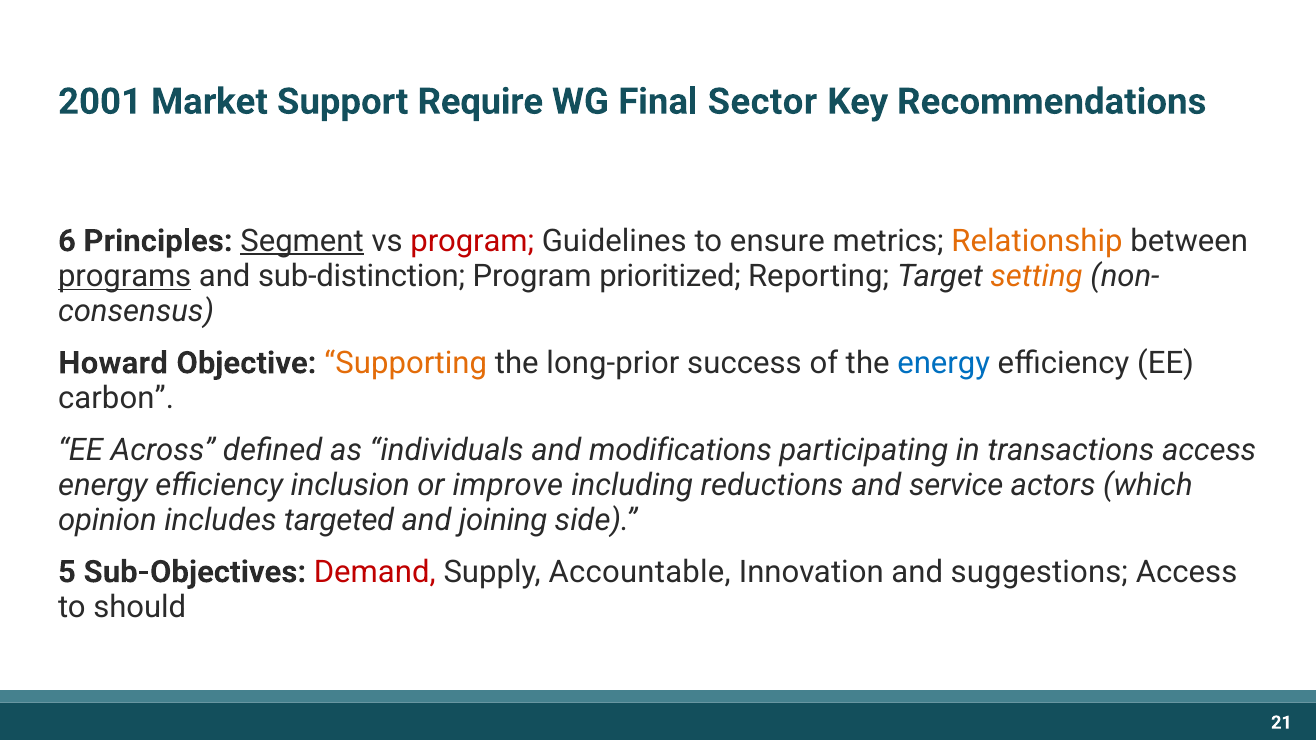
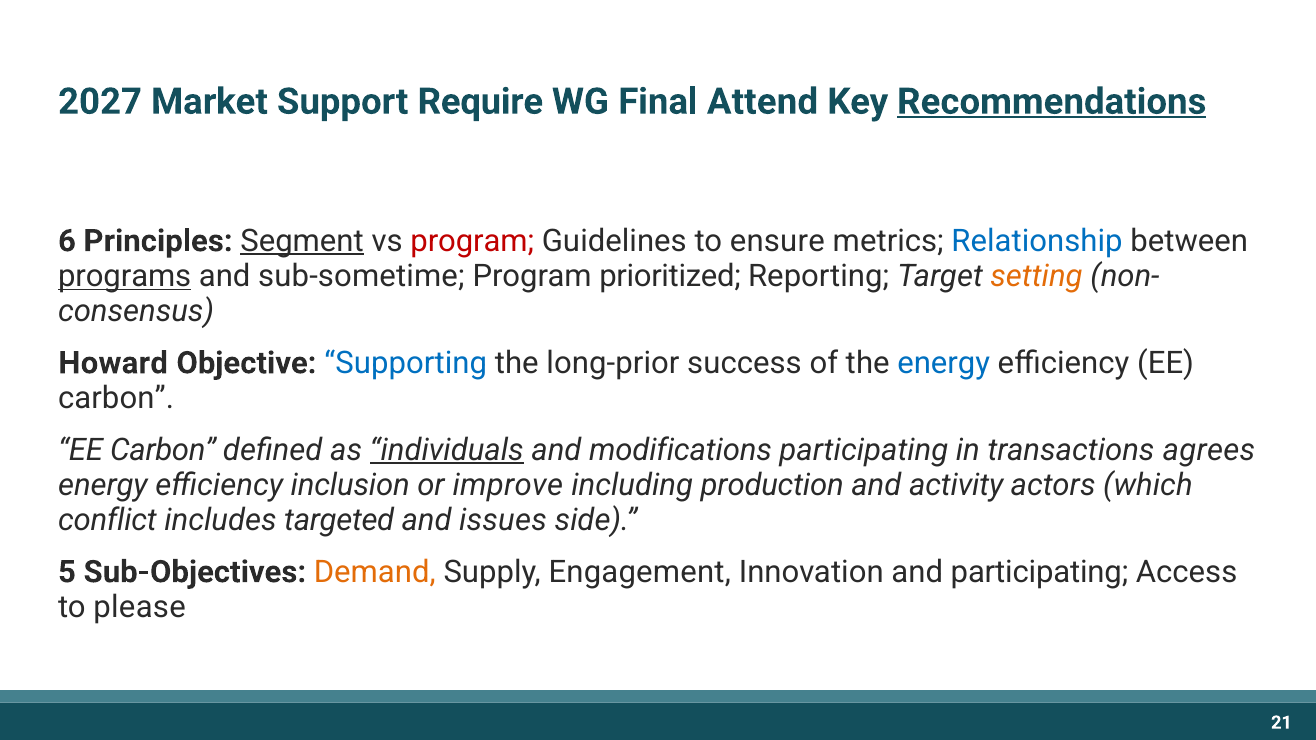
2001: 2001 -> 2027 (100, 102)
Sector: Sector -> Attend (762, 102)
Recommendations underline: none -> present (1052, 102)
Relationship colour: orange -> blue (1037, 241)
sub-distinction: sub-distinction -> sub-sometime (361, 276)
Supporting colour: orange -> blue (406, 363)
Across: Across -> Carbon (163, 450)
individuals underline: none -> present (447, 450)
transactions access: access -> agrees (1209, 450)
reductions: reductions -> production (772, 485)
service: service -> activity (956, 485)
opinion: opinion -> conflict (107, 521)
joining: joining -> issues (503, 521)
Demand colour: red -> orange (375, 572)
Accountable: Accountable -> Engagement (640, 572)
and suggestions: suggestions -> participating (1040, 572)
should: should -> please (140, 607)
